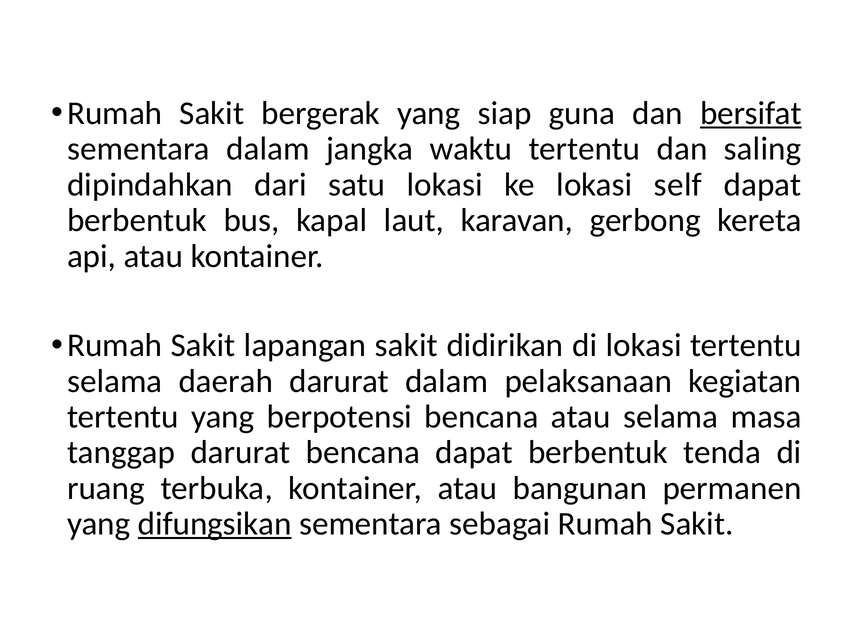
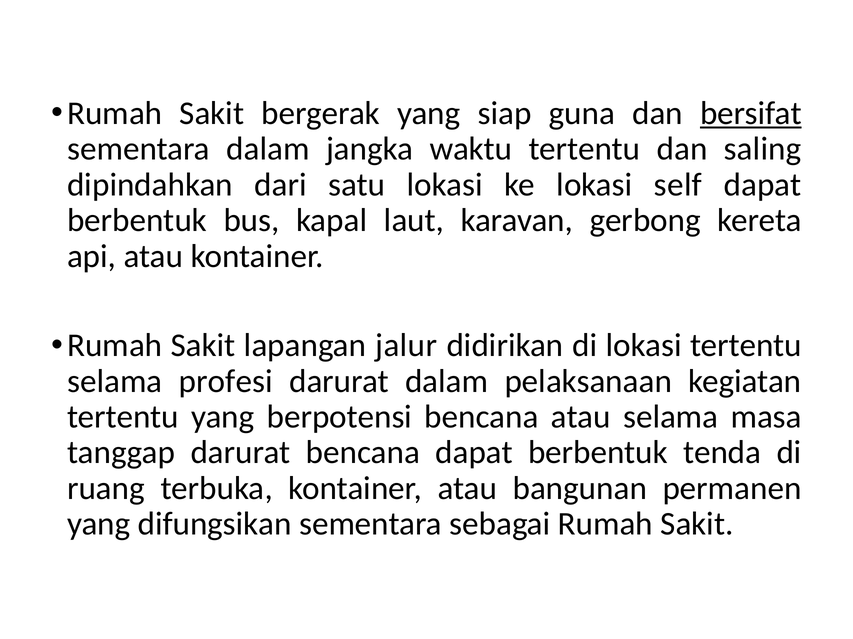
lapangan sakit: sakit -> jalur (406, 346)
daerah: daerah -> profesi (226, 382)
difungsikan underline: present -> none (215, 525)
